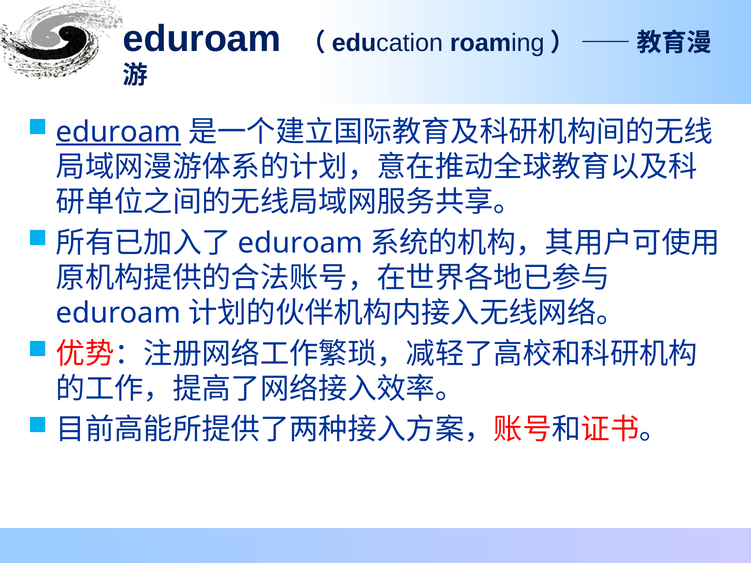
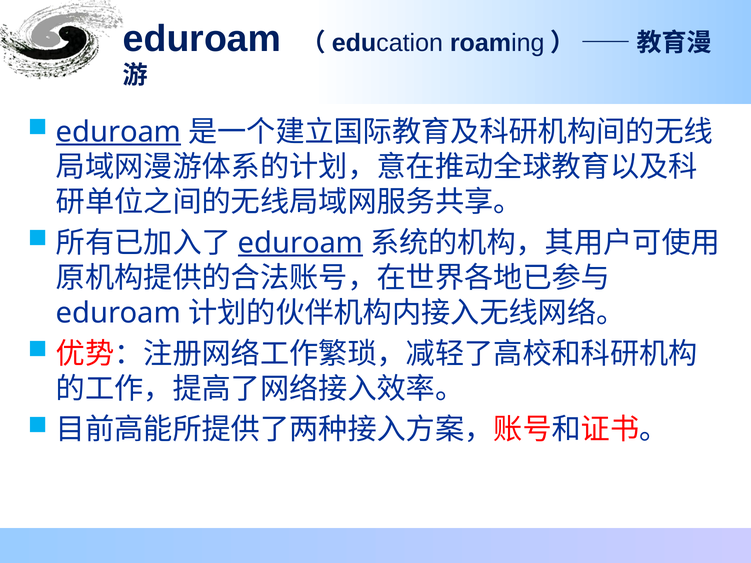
eduroam underline: none -> present (301, 243)
